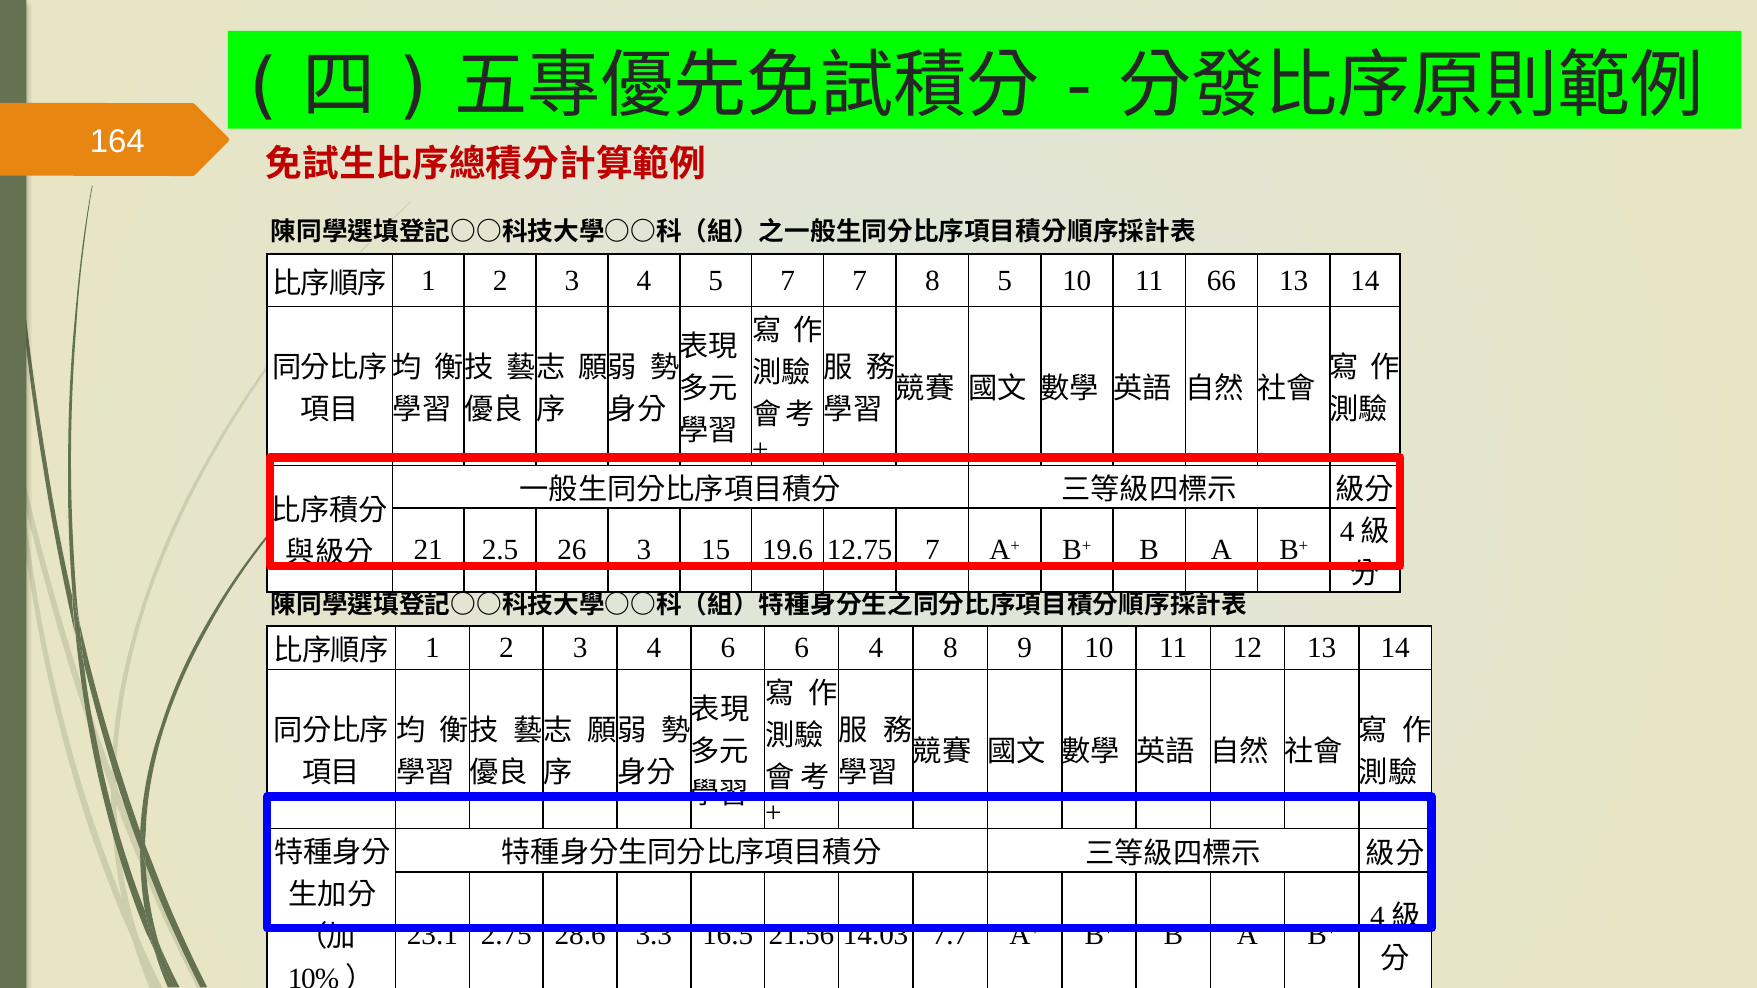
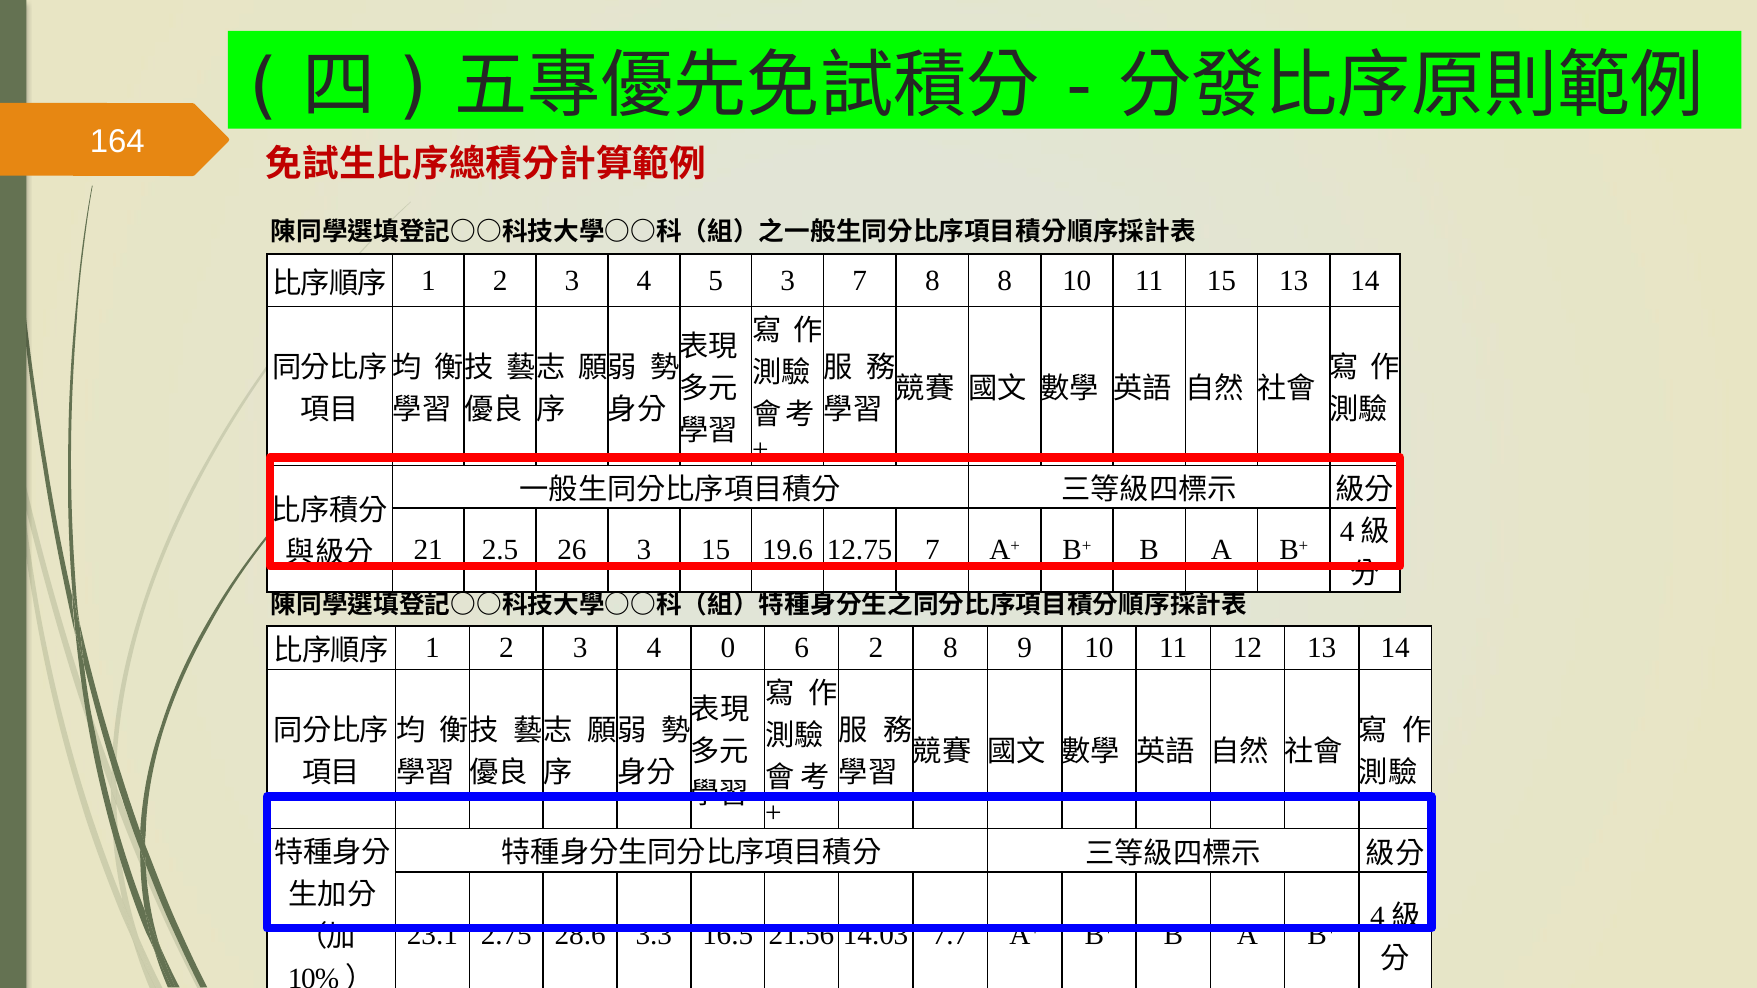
5 7: 7 -> 3 (788, 281)
8 5: 5 -> 8 (1005, 281)
11 66: 66 -> 15 (1221, 281)
4 6: 6 -> 0 (728, 648)
6 4: 4 -> 2 (876, 648)
